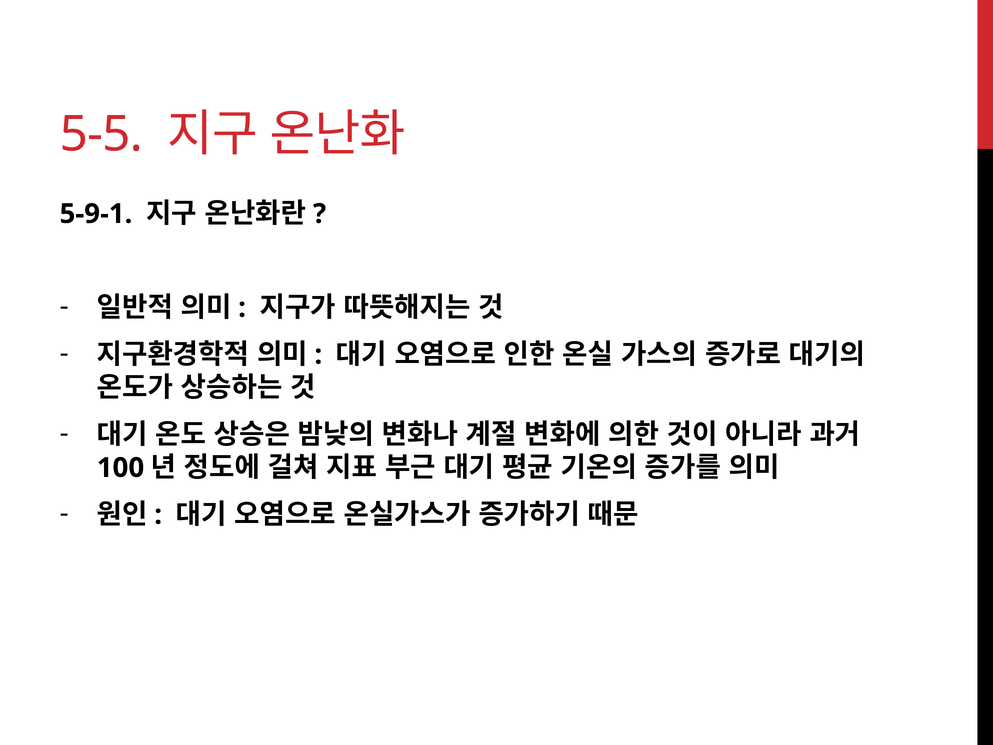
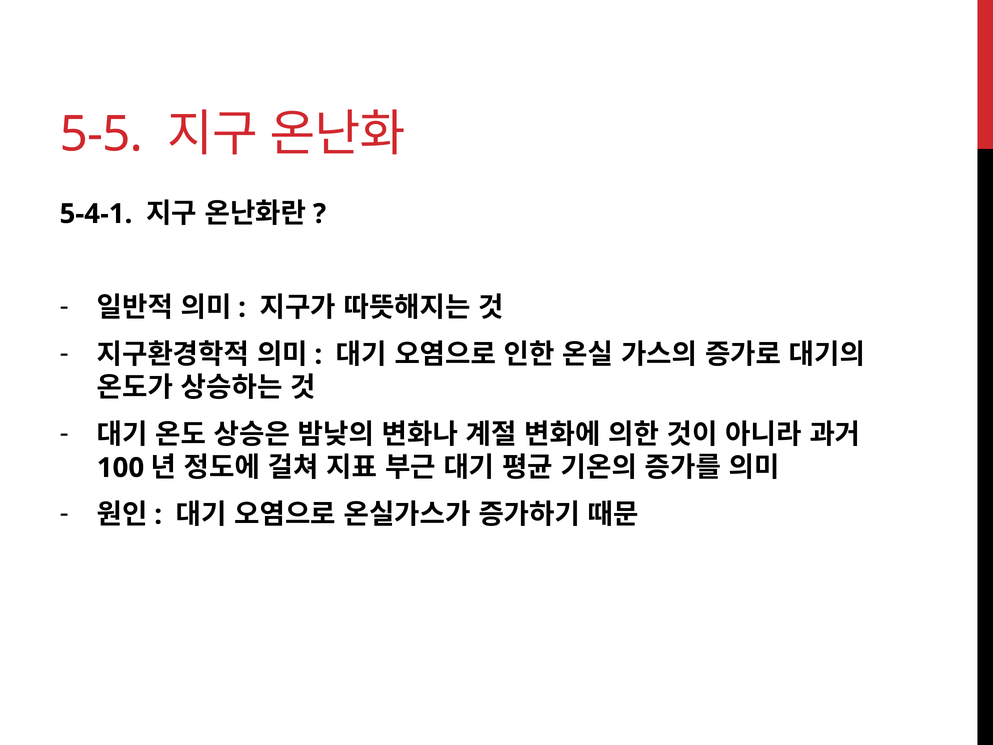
5-9-1: 5-9-1 -> 5-4-1 (96, 214)
